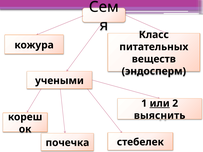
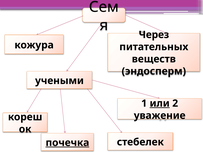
Класс: Класс -> Через (154, 35)
выяснить: выяснить -> уважение (160, 116)
почечка underline: none -> present (67, 143)
